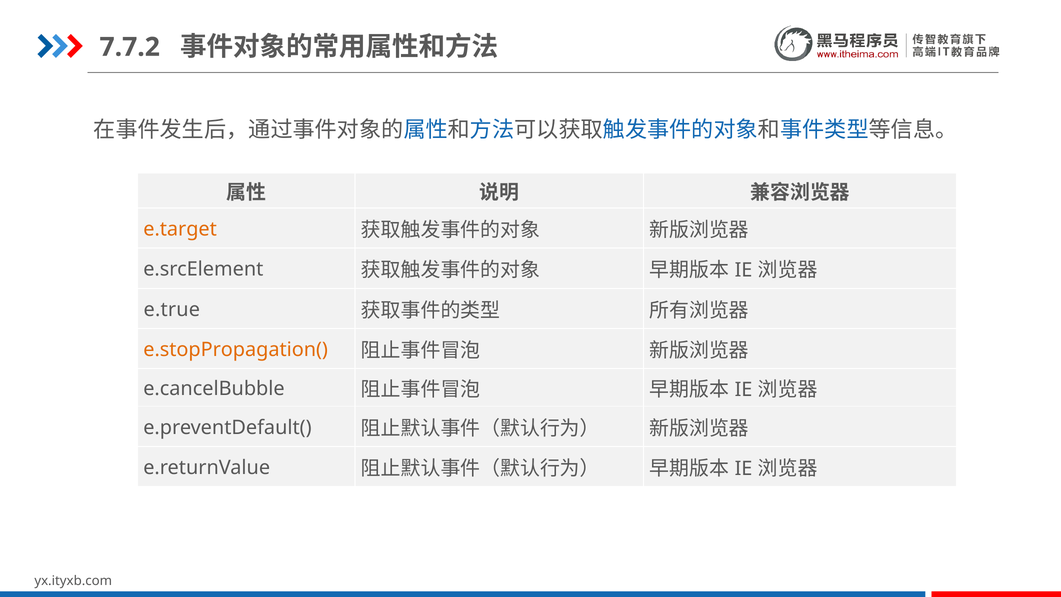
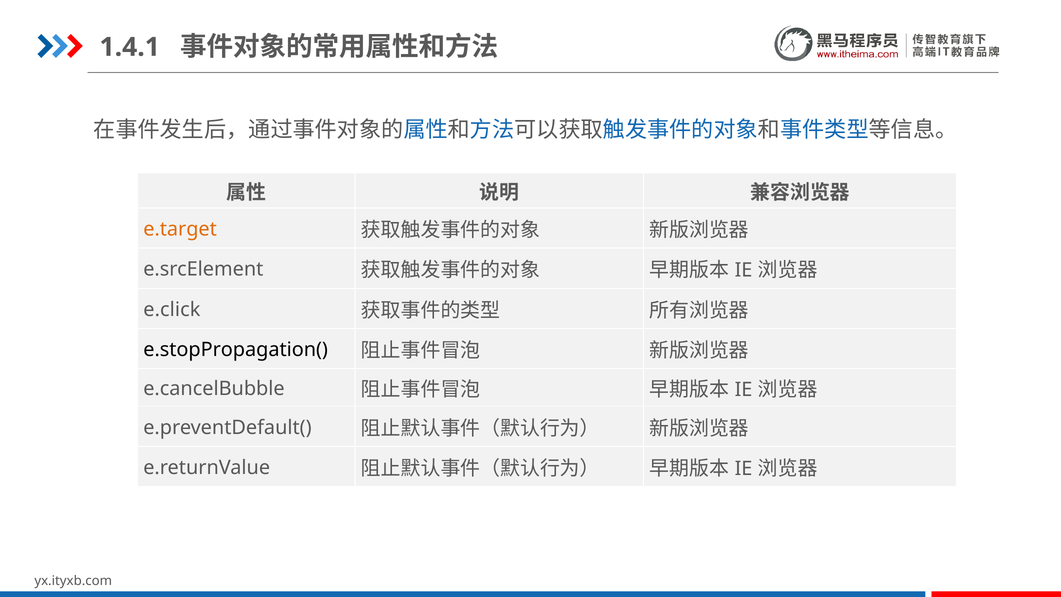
7.7.2: 7.7.2 -> 1.4.1 (130, 47)
e.true: e.true -> e.click (172, 310)
e.stopPropagation( colour: orange -> black (236, 350)
